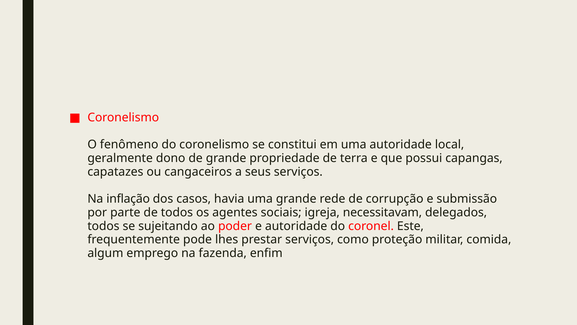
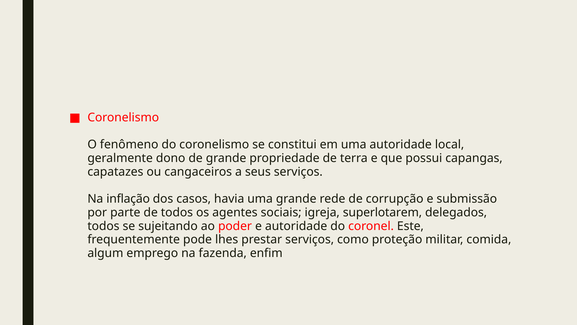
necessitavam: necessitavam -> superlotarem (382, 212)
